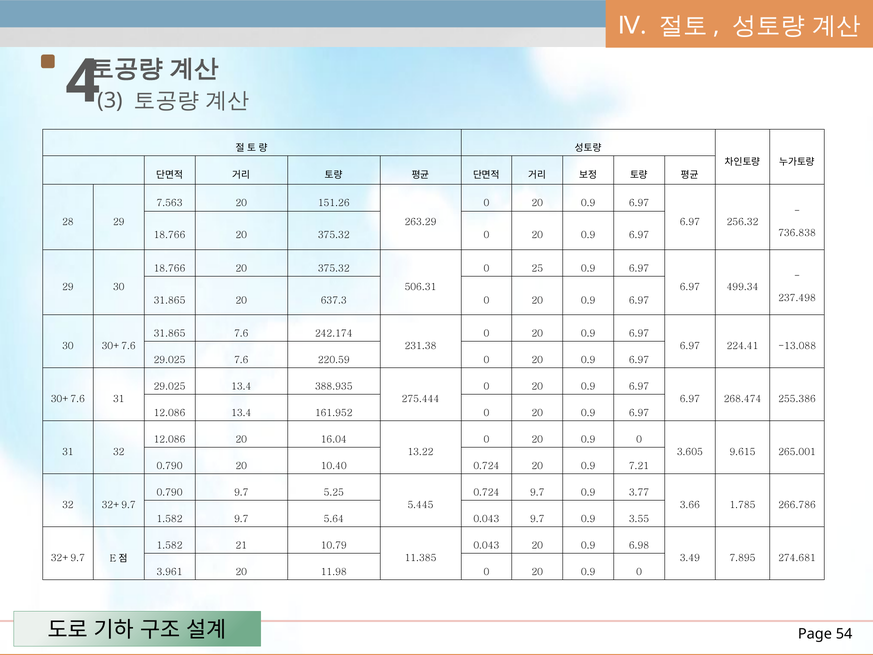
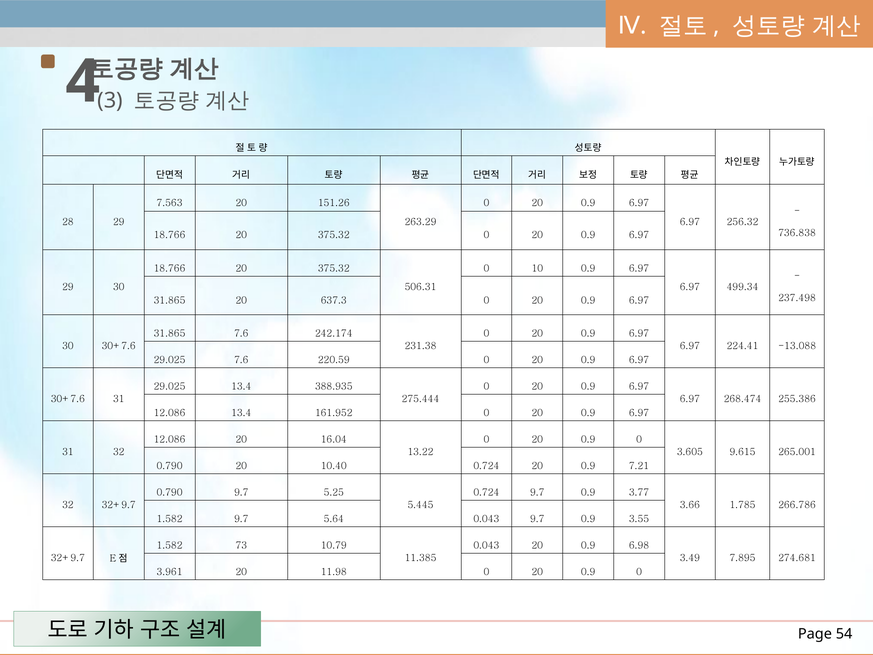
25: 25 -> 10 (537, 268)
21: 21 -> 73 (241, 545)
